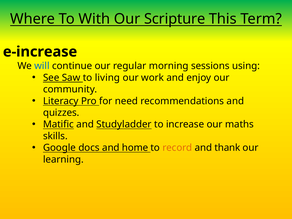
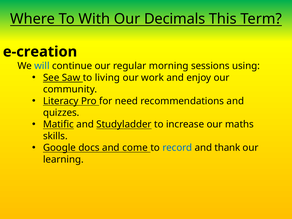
Scripture: Scripture -> Decimals (175, 19)
e-increase: e-increase -> e-creation (40, 52)
home: home -> come (135, 148)
record colour: orange -> blue (177, 148)
